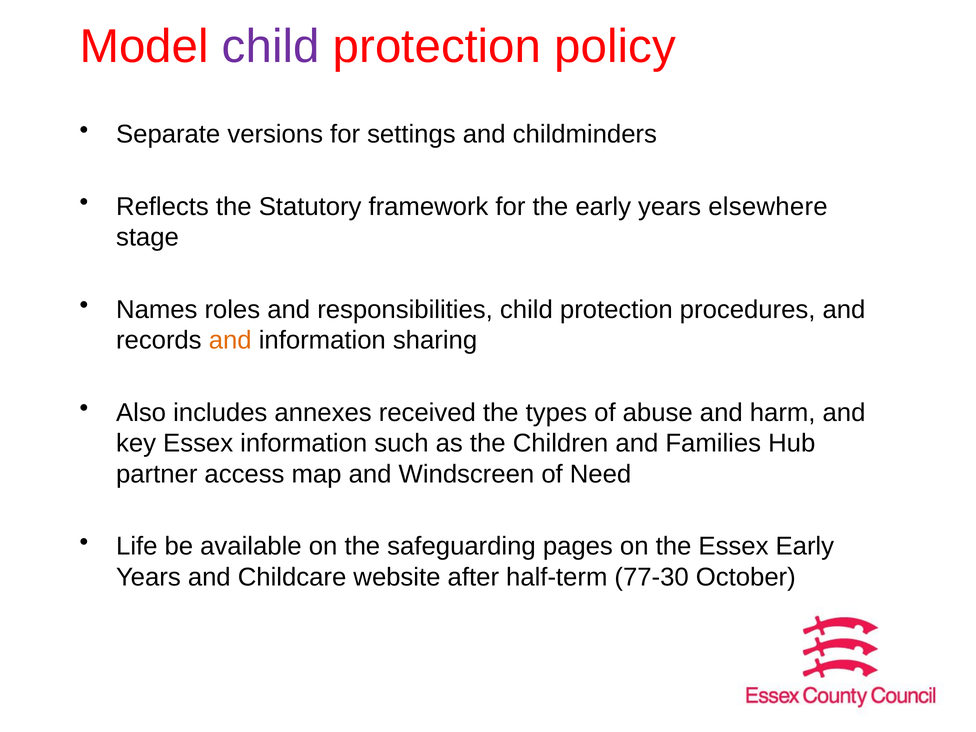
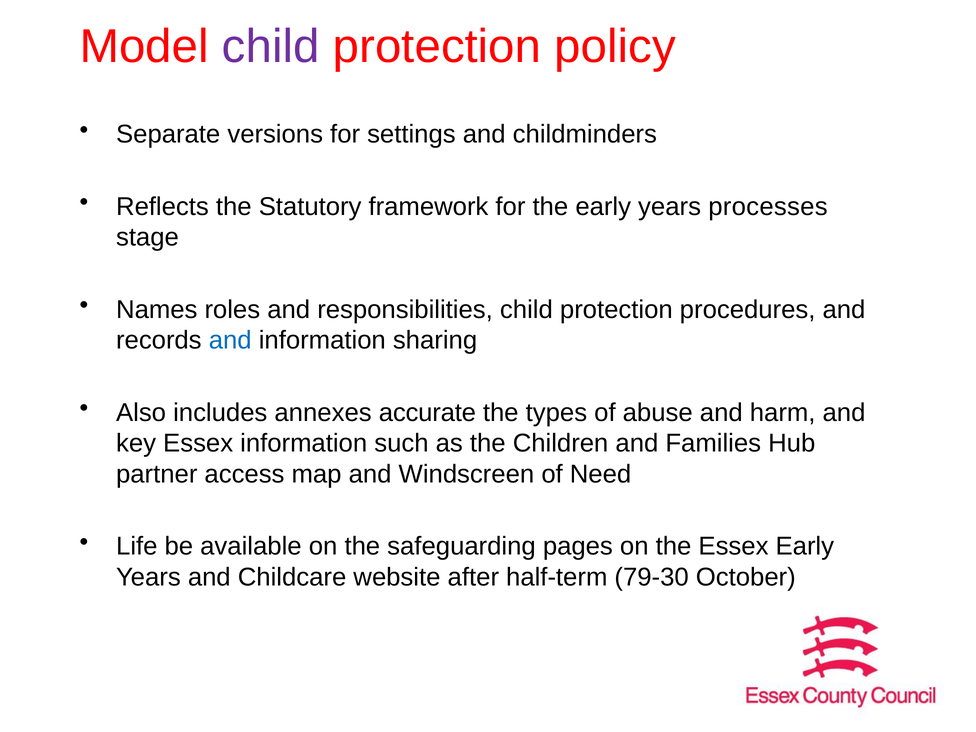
elsewhere: elsewhere -> processes (768, 207)
and colour: orange -> blue (230, 340)
received: received -> accurate (427, 413)
77-30: 77-30 -> 79-30 (652, 577)
